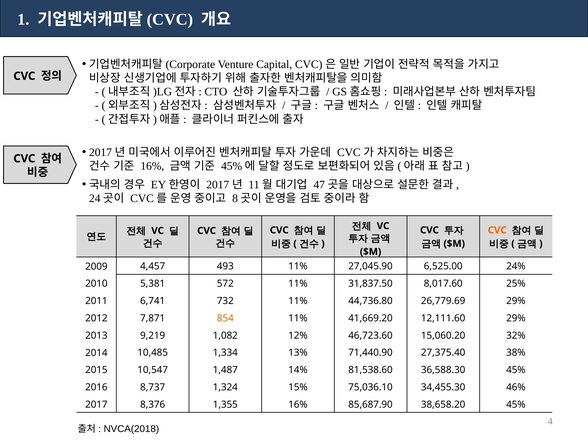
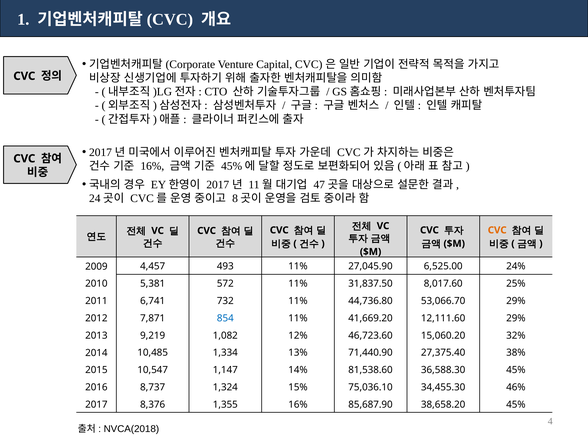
26,779.69: 26,779.69 -> 53,066.70 (443, 301)
854 colour: orange -> blue (225, 318)
1,487: 1,487 -> 1,147 (225, 370)
